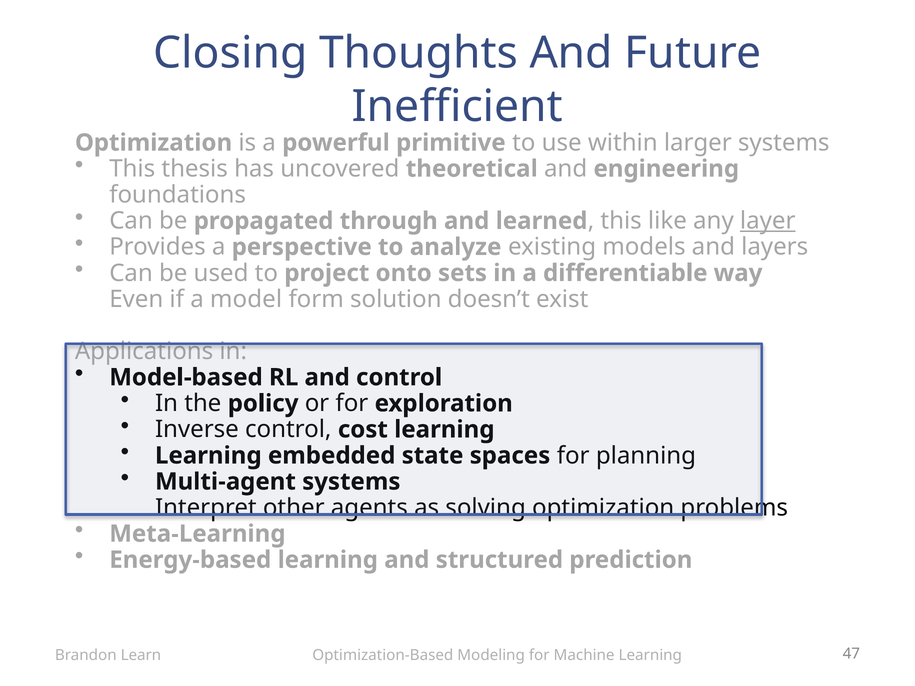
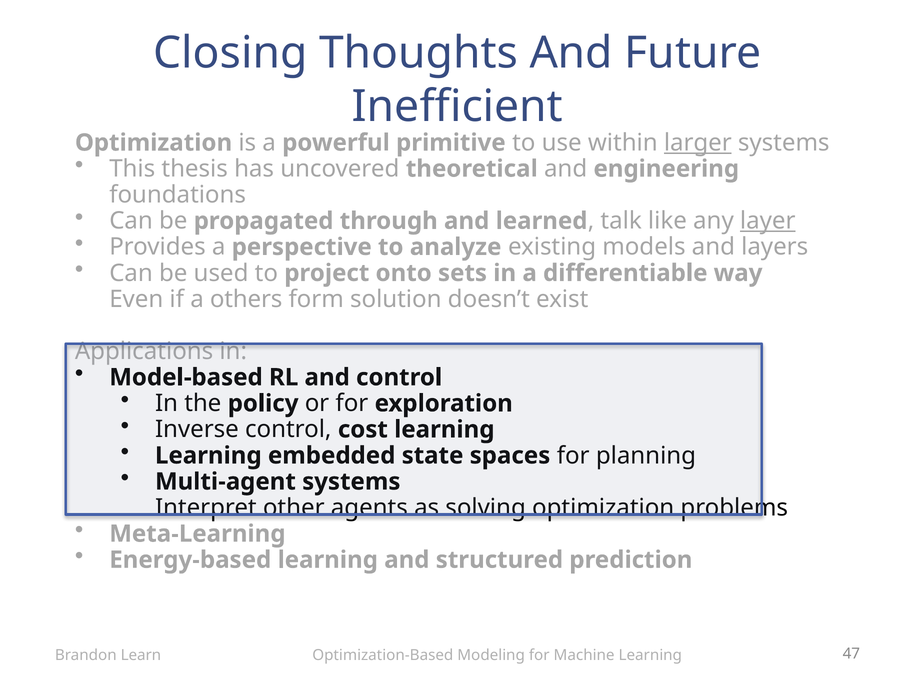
larger underline: none -> present (698, 143)
this: this -> talk (621, 221)
model: model -> others (246, 299)
